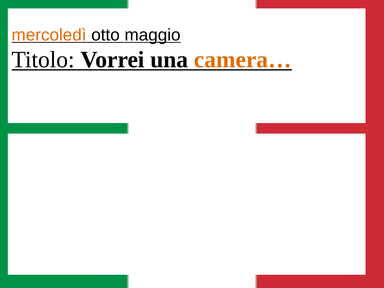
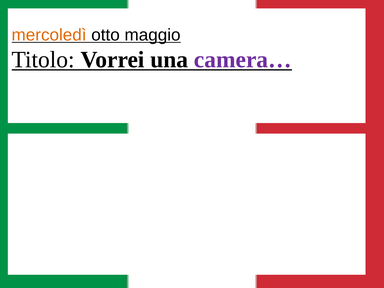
camera… colour: orange -> purple (243, 60)
